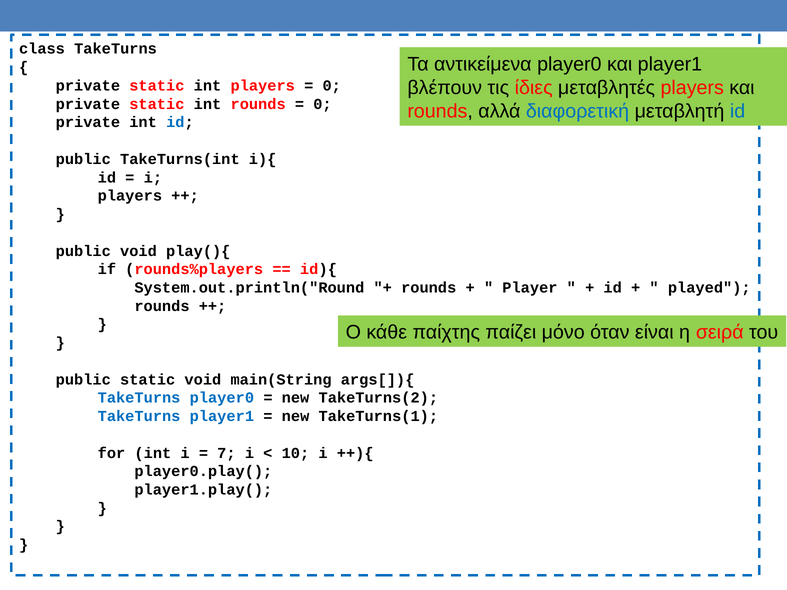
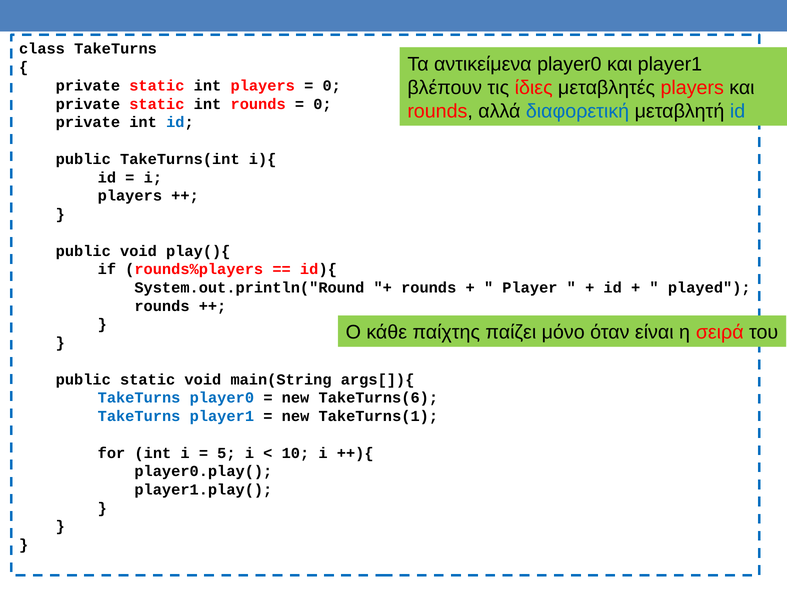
TakeTurns(2: TakeTurns(2 -> TakeTurns(6 (378, 398)
7: 7 -> 5 (226, 453)
